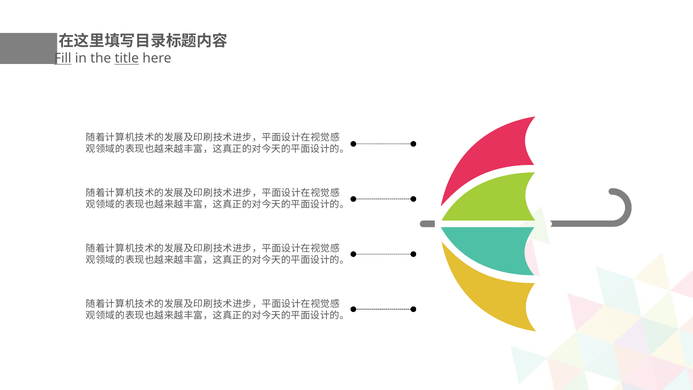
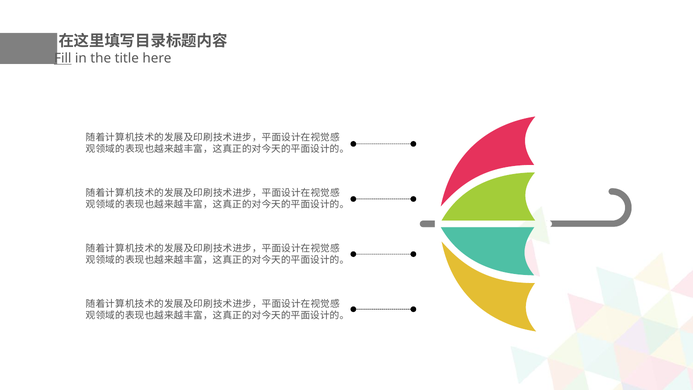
title underline: present -> none (127, 58)
